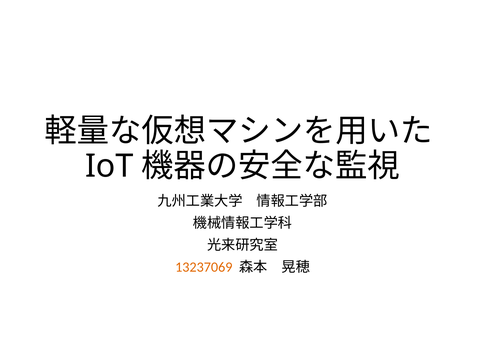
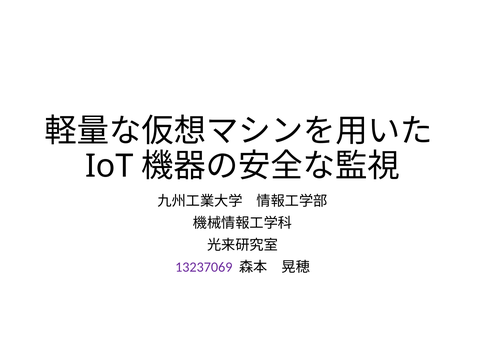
13237069 colour: orange -> purple (204, 267)
